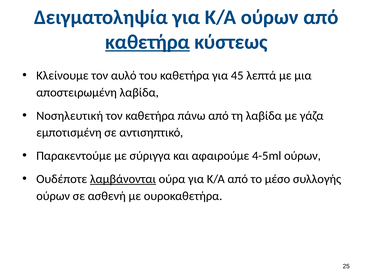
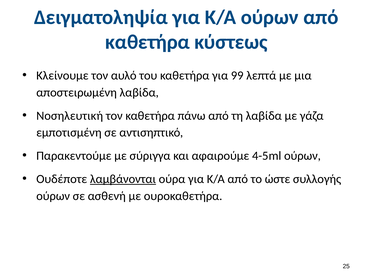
καθετήρα underline: present -> none (147, 42)
45: 45 -> 99 (237, 76)
μέσο: μέσο -> ώστε (278, 179)
